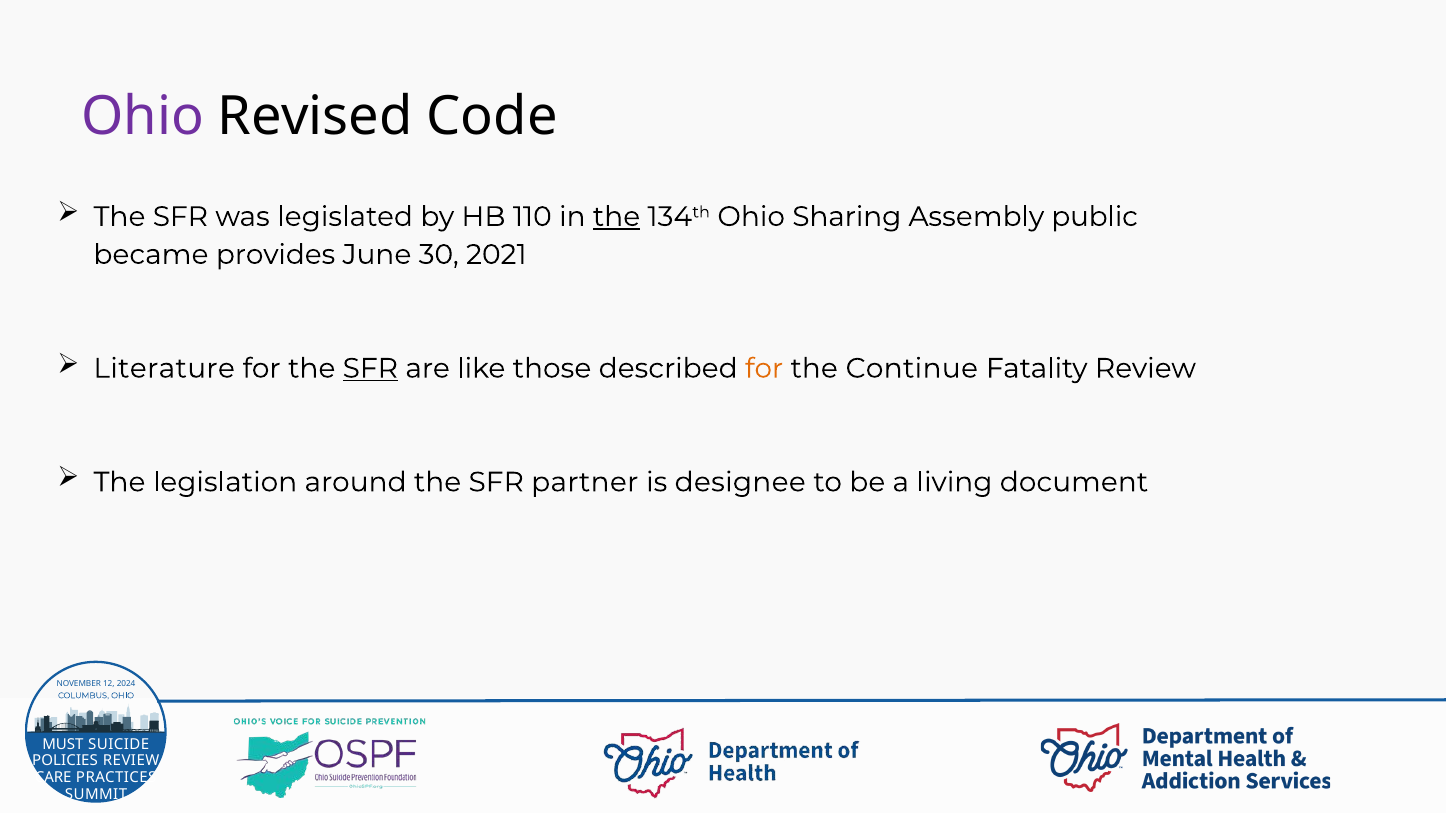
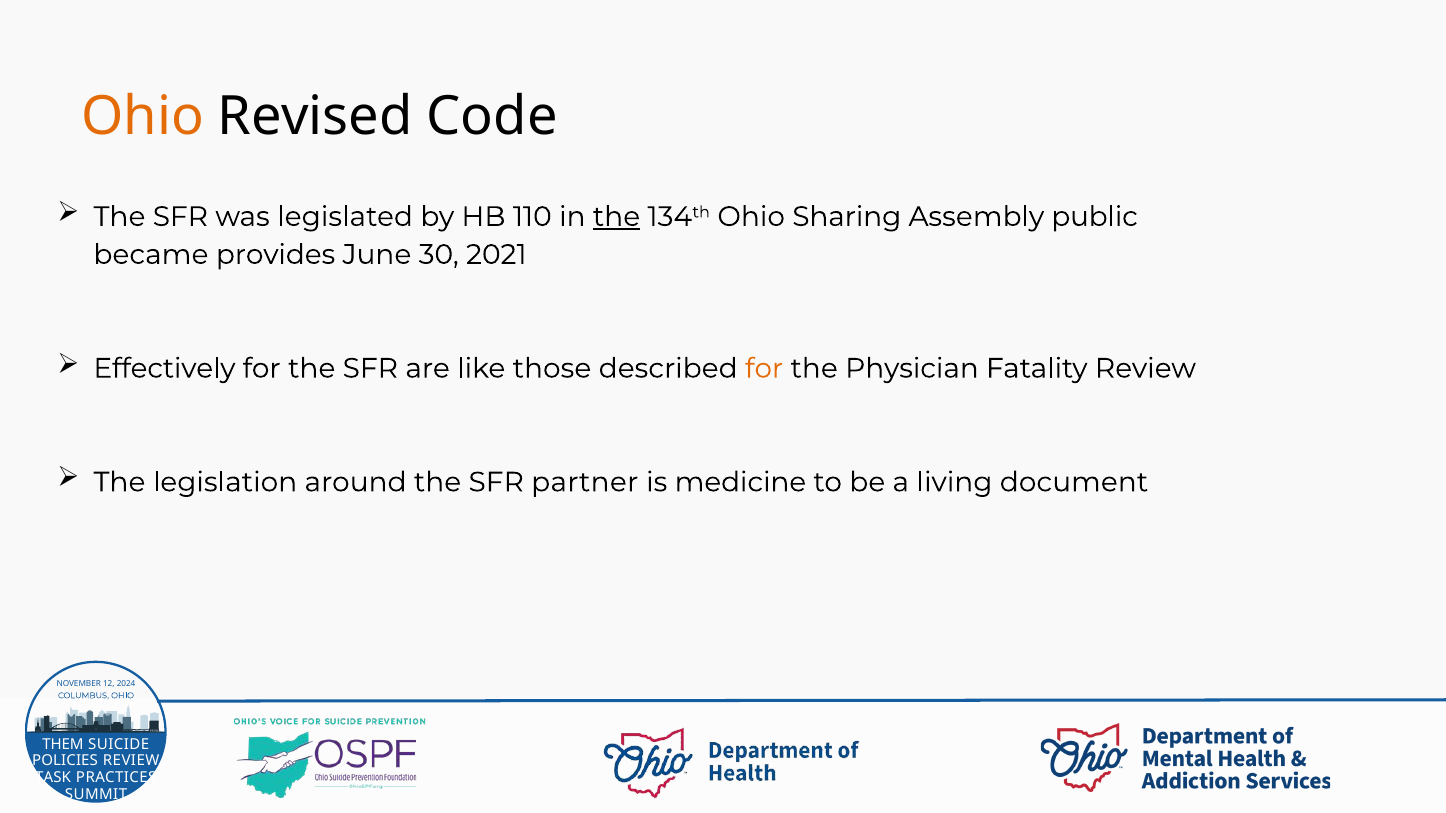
Ohio colour: purple -> orange (143, 116)
Literature: Literature -> Effectively (164, 369)
SFR underline: present -> none (370, 369)
Continue: Continue -> Physician (912, 369)
designee: designee -> medicine (740, 482)
MUST: MUST -> THEM (63, 744)
CARE: CARE -> TASK (53, 778)
